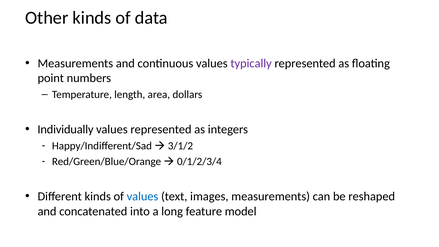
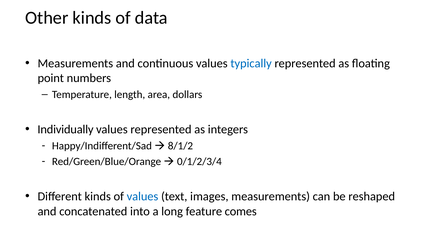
typically colour: purple -> blue (251, 63)
3/1/2: 3/1/2 -> 8/1/2 (180, 146)
model: model -> comes (241, 211)
